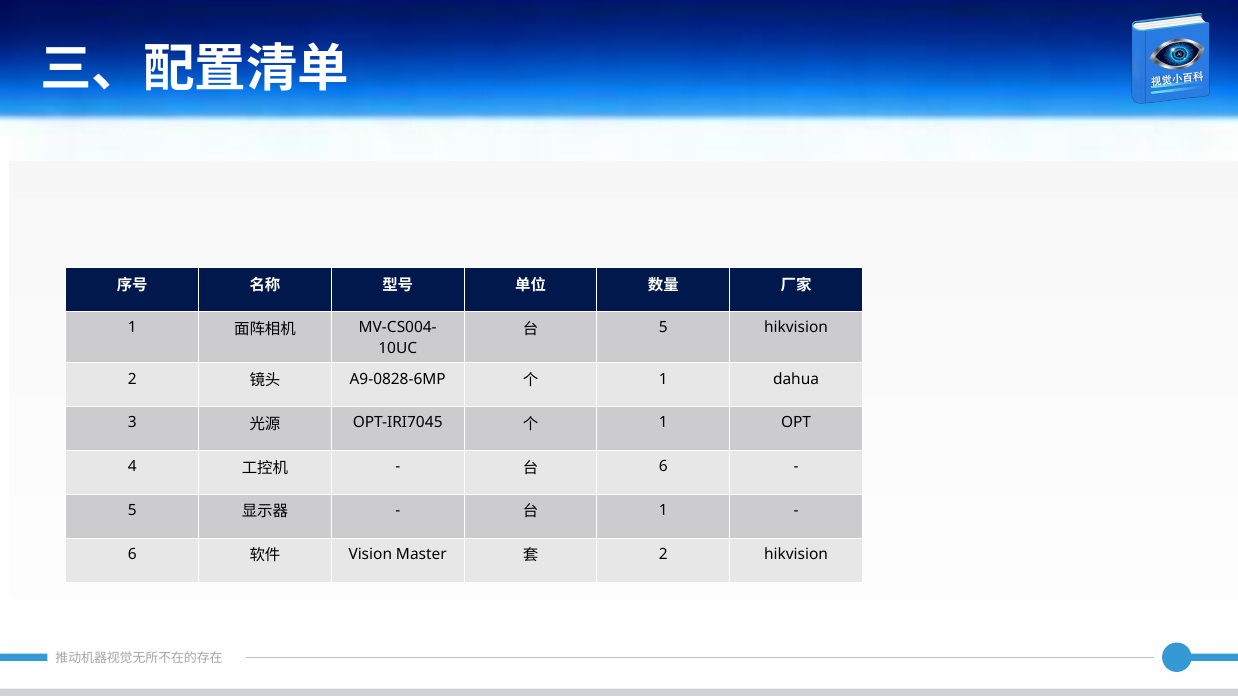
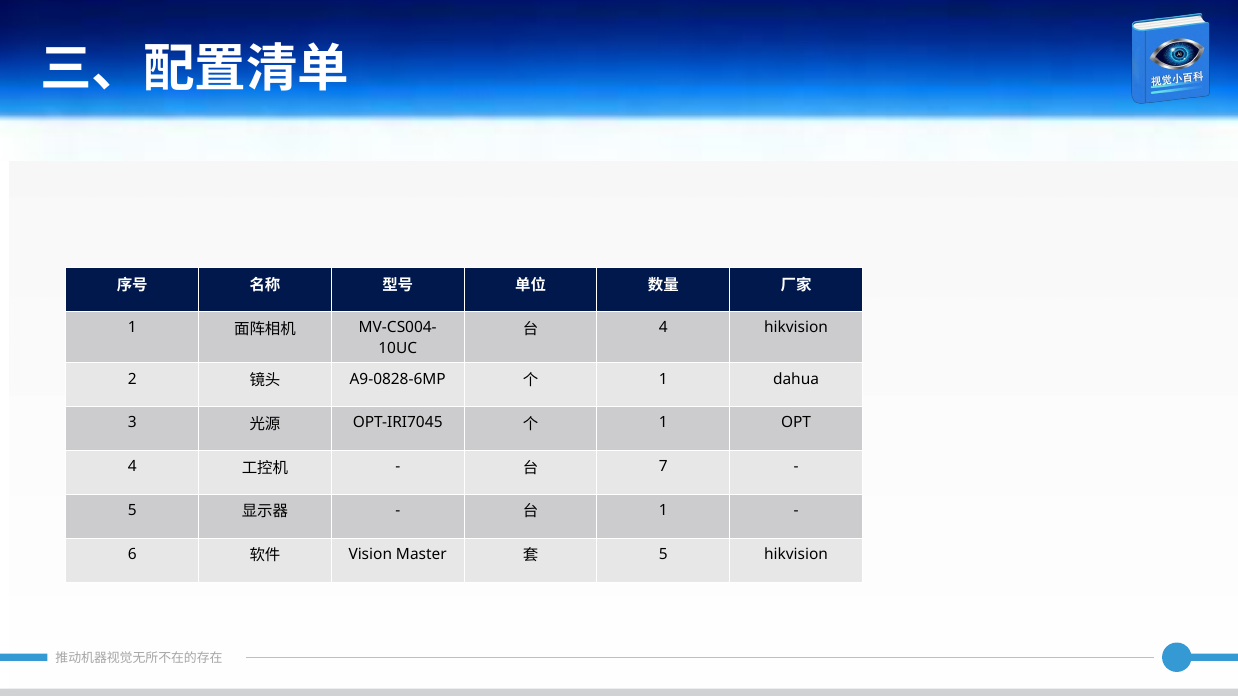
5: 5 -> 4 (663, 328)
6: 6 -> 7 (663, 467)
2: 2 -> 5 (663, 555)
